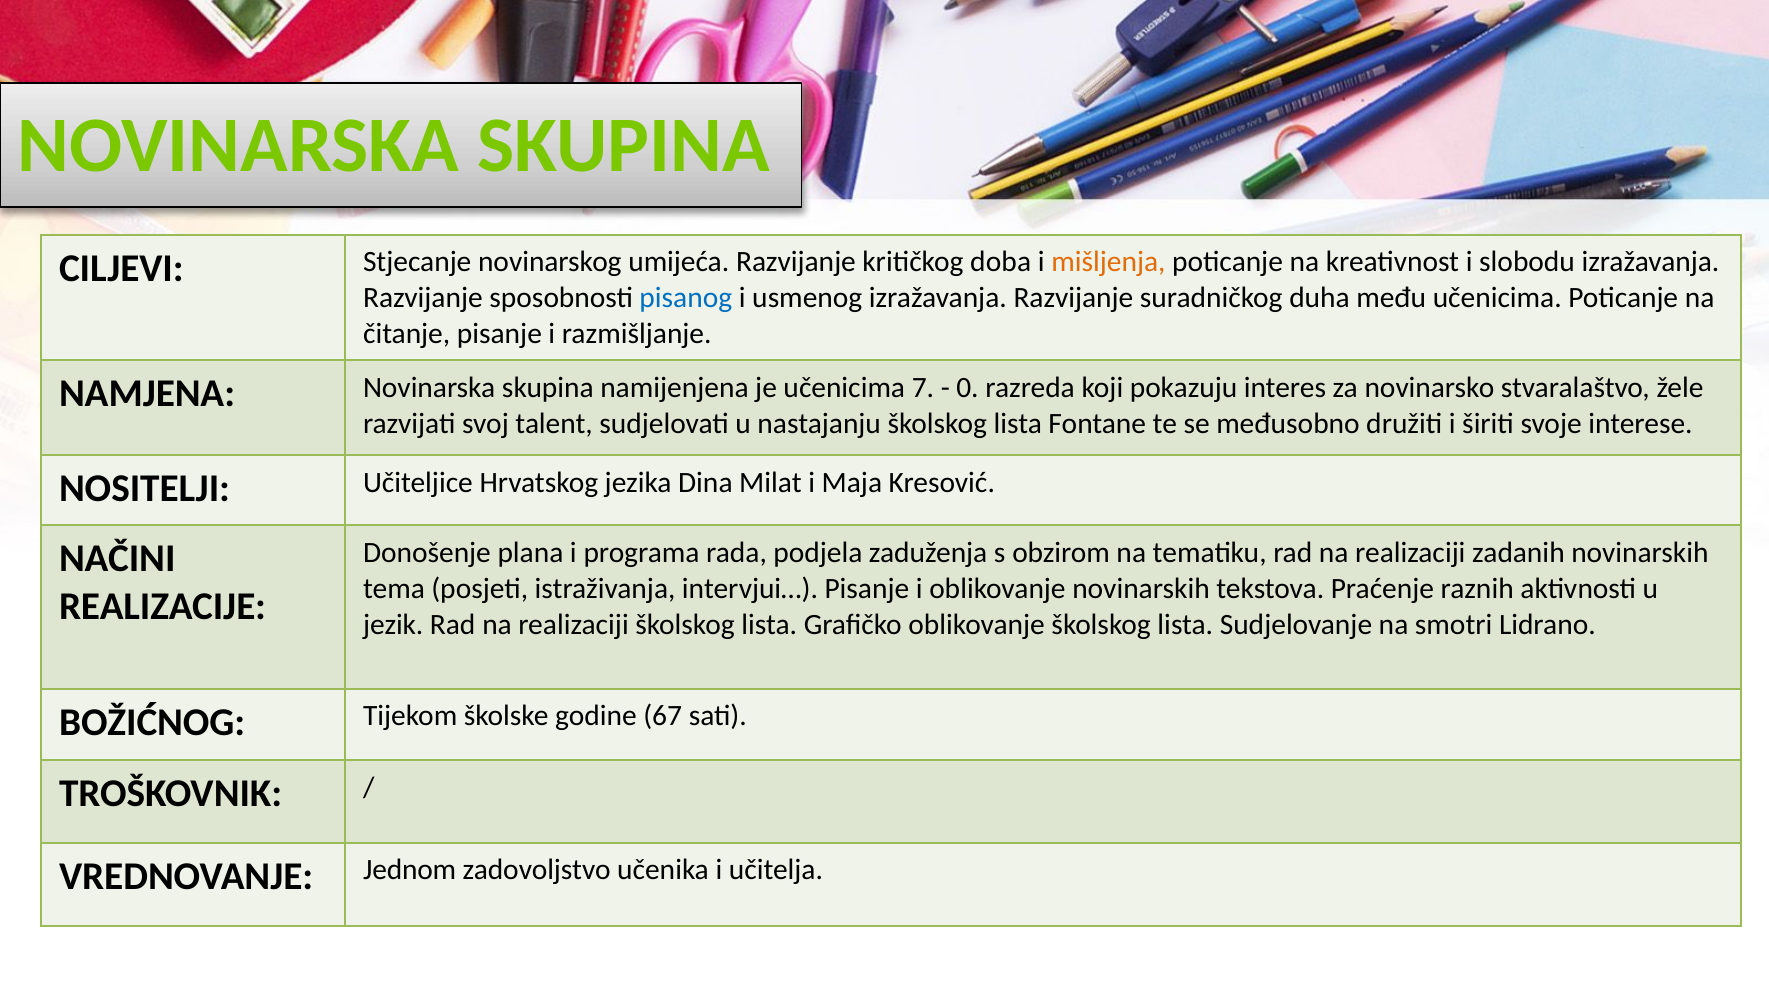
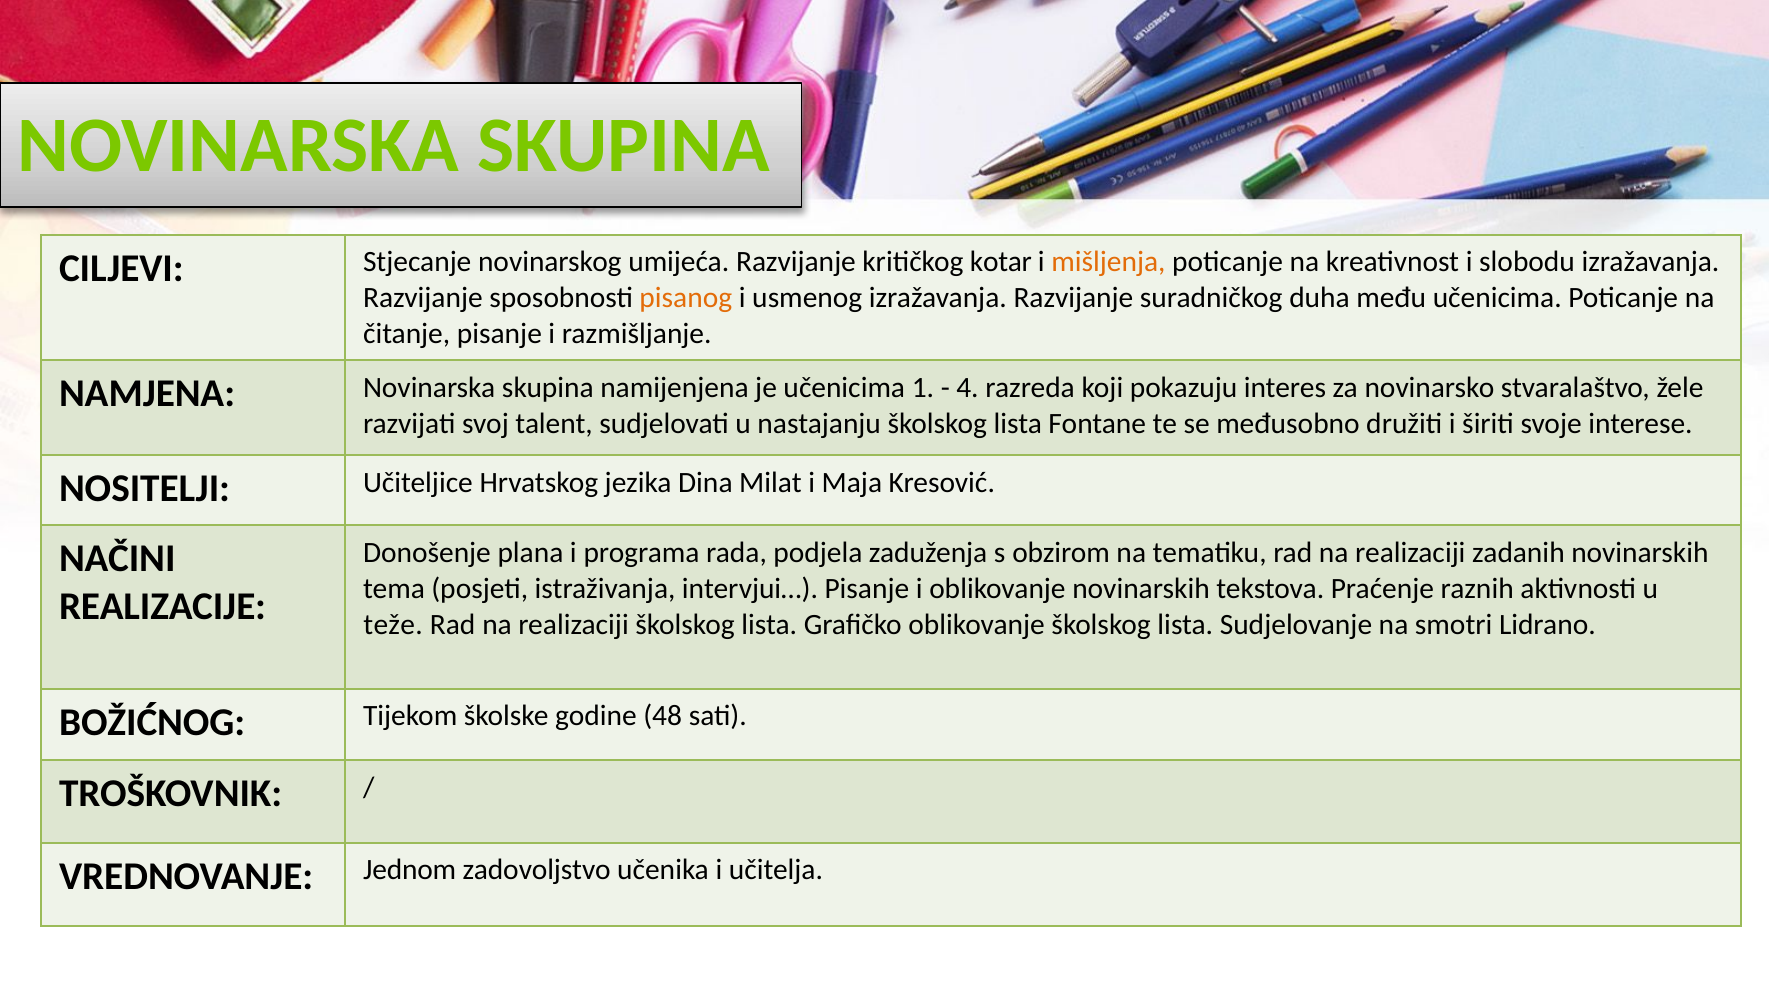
doba: doba -> kotar (1001, 262)
pisanog colour: blue -> orange (686, 298)
7: 7 -> 1 (923, 388)
0: 0 -> 4 (968, 388)
jezik: jezik -> teže (393, 624)
67: 67 -> 48 (663, 716)
